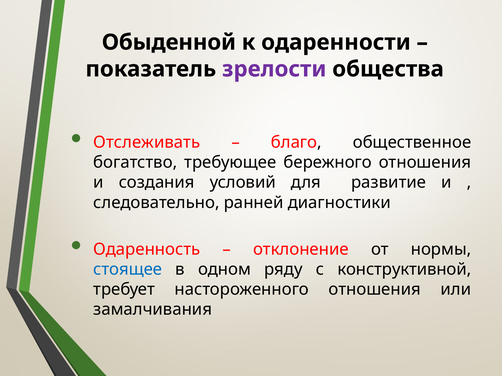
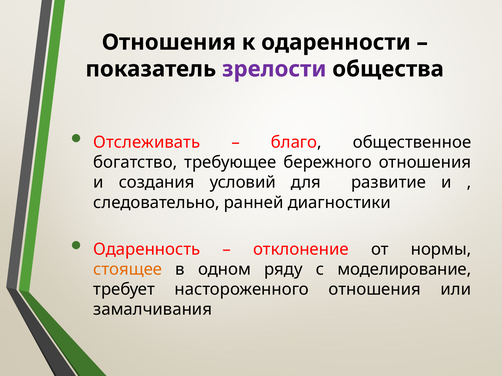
Обыденной: Обыденной -> Отношения (169, 42)
стоящее colour: blue -> orange (128, 270)
конструктивной: конструктивной -> моделирование (404, 270)
